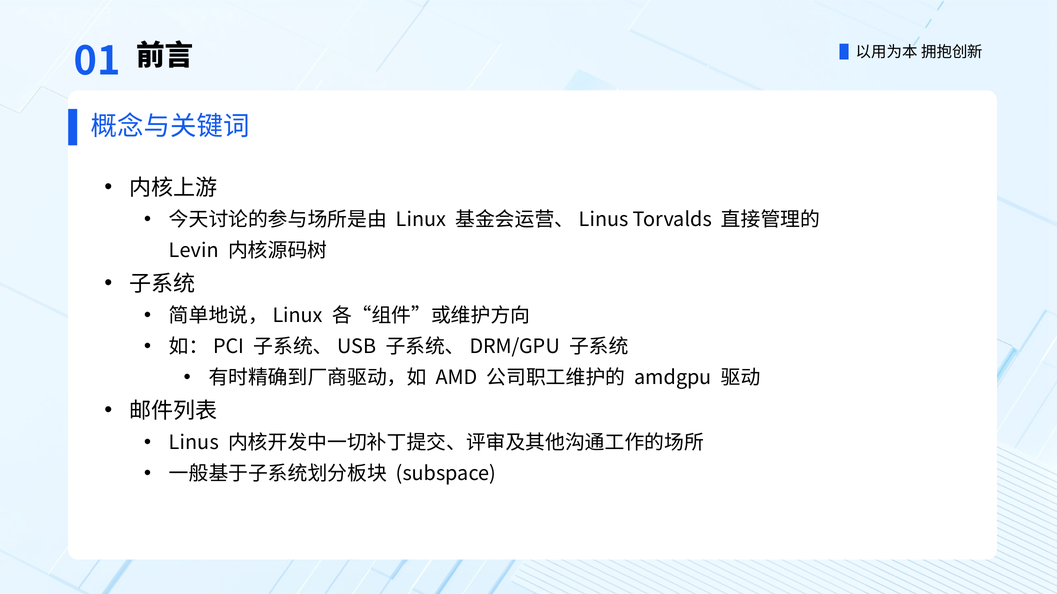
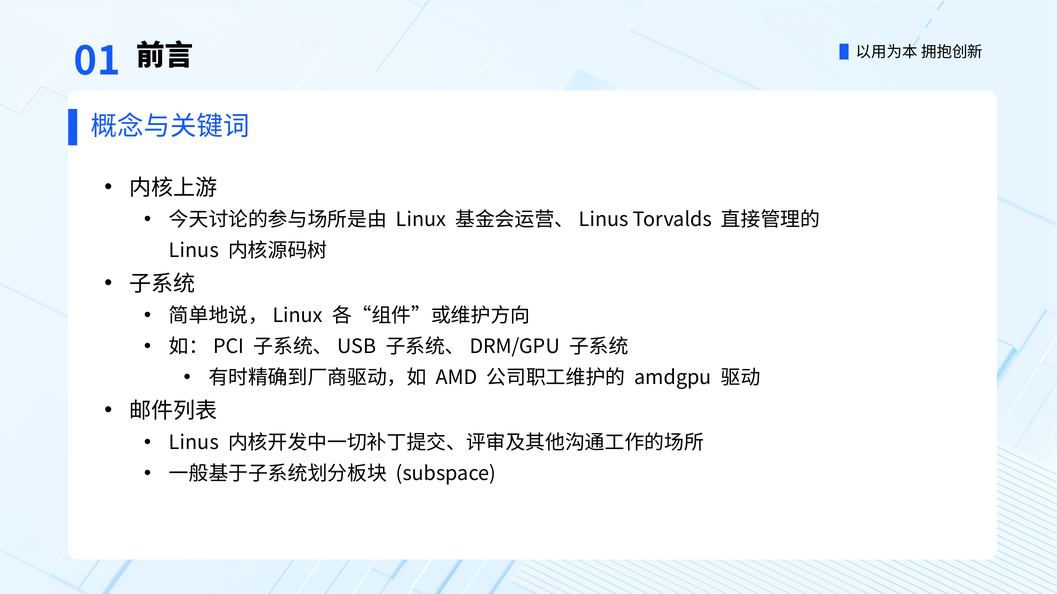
Levin: Levin -> Linus (194, 251)
